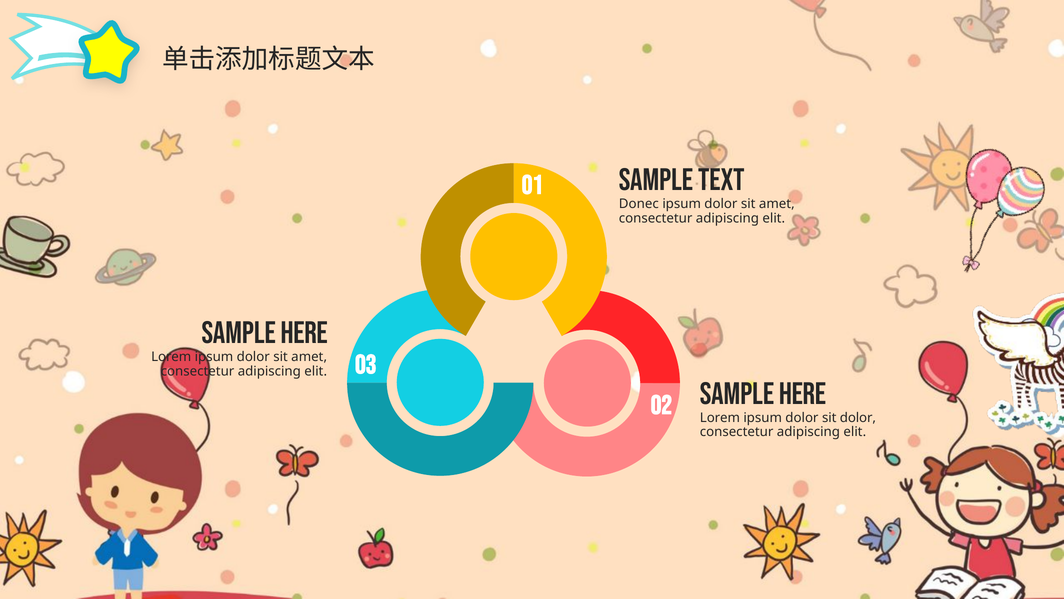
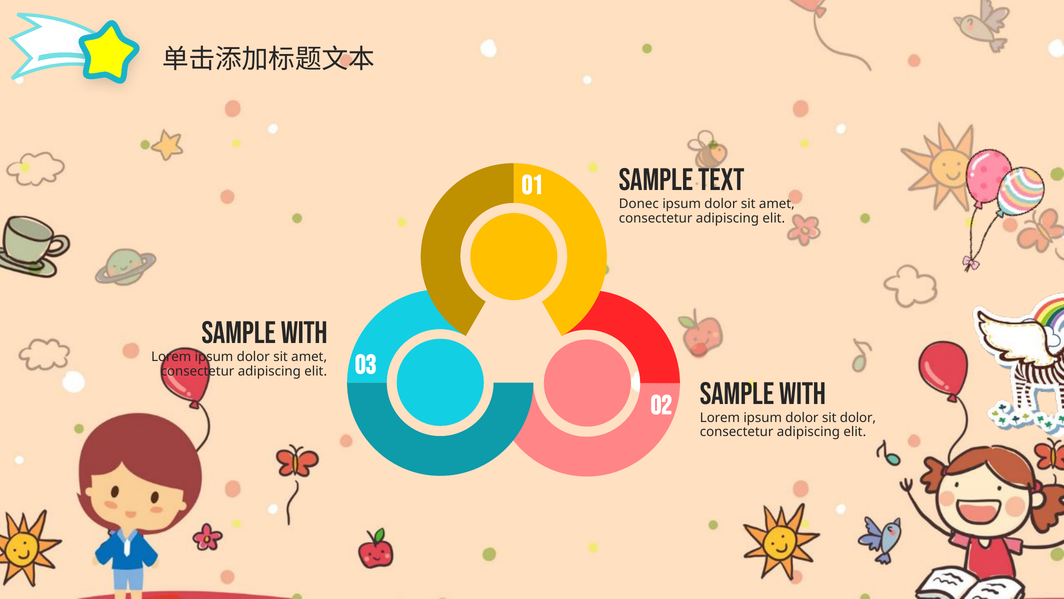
Here: Here -> With (304, 333)
Here: Here -> With (802, 394)
